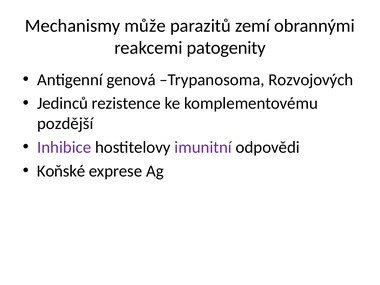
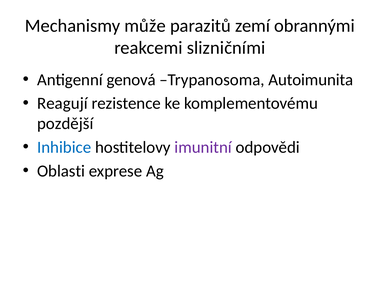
patogenity: patogenity -> slizničními (226, 48)
Rozvojových: Rozvojových -> Autoimunita (311, 80)
Jedinců: Jedinců -> Reagují (62, 103)
Inhibice colour: purple -> blue (64, 147)
Koňské: Koňské -> Oblasti (61, 171)
